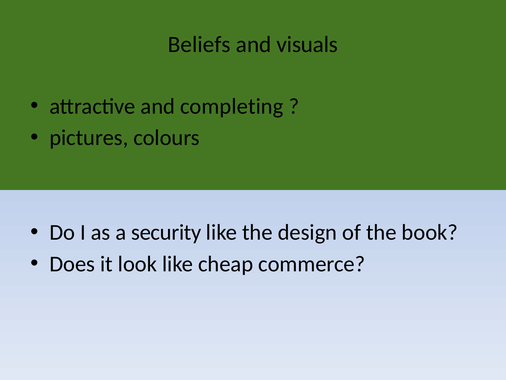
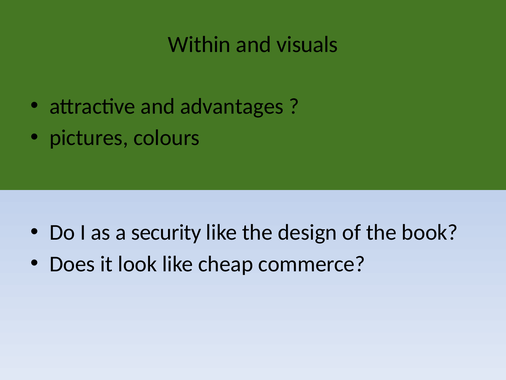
Beliefs: Beliefs -> Within (199, 44)
completing: completing -> advantages (232, 106)
